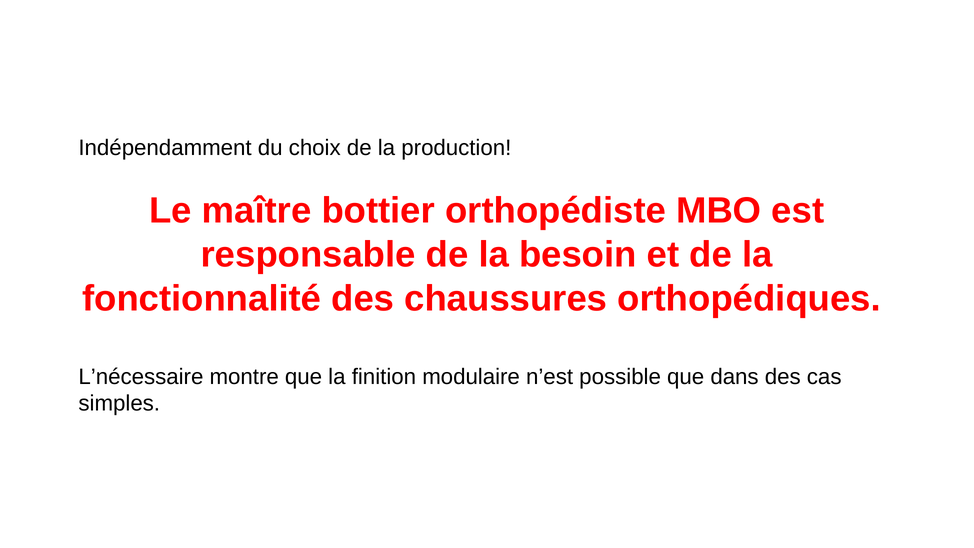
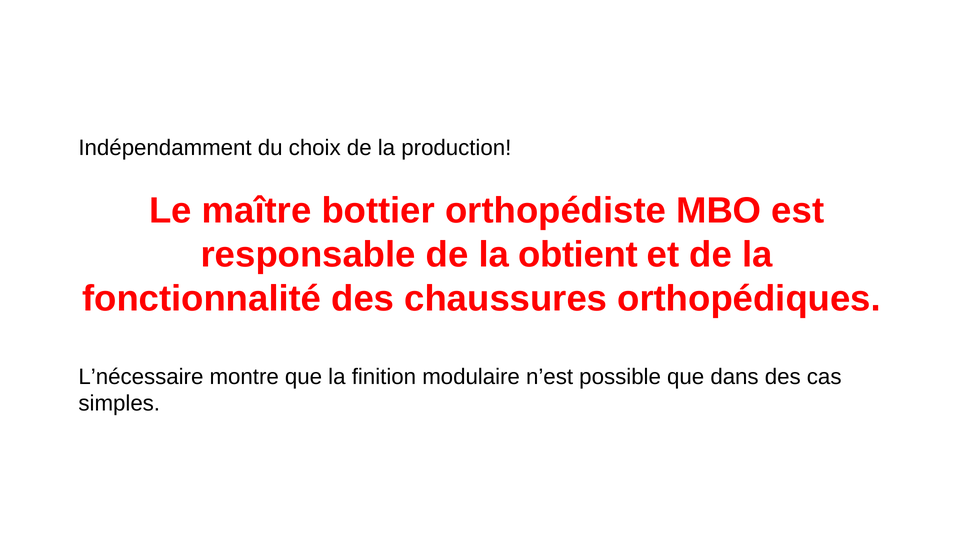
besoin: besoin -> obtient (578, 255)
